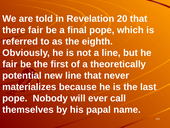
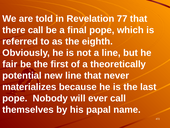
20: 20 -> 77 (122, 19)
there fair: fair -> call (36, 30)
